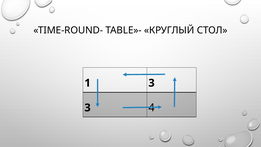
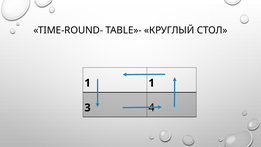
1 3: 3 -> 1 (152, 83)
